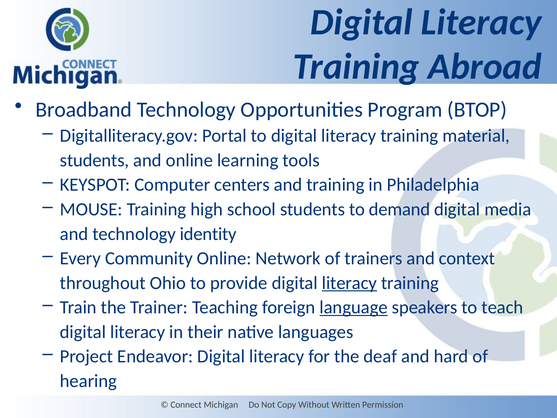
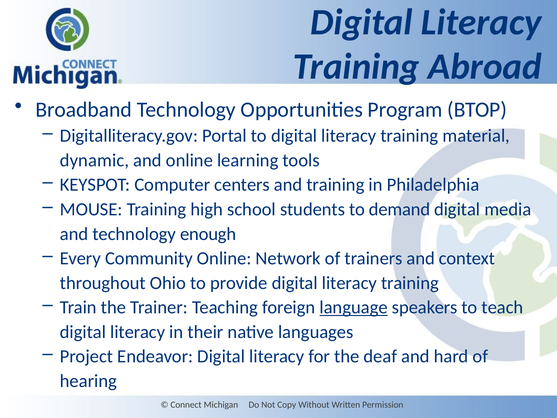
students: students -> dynamic (94, 160)
identity: identity -> enough (208, 234)
literacy underline: present -> none (349, 283)
